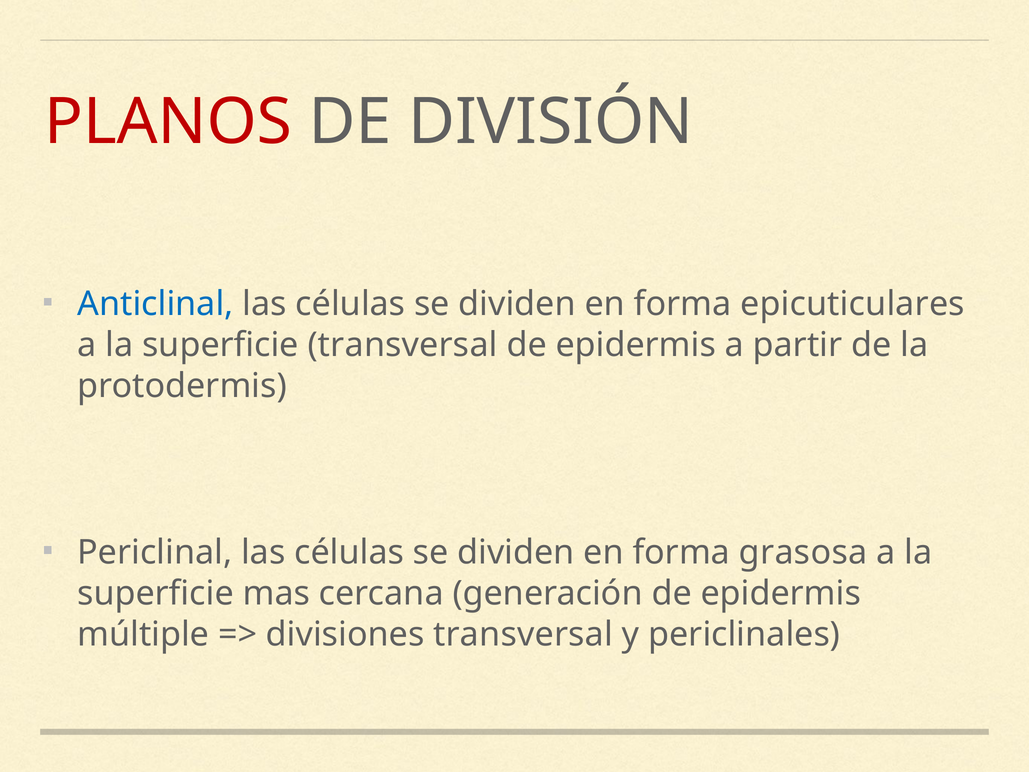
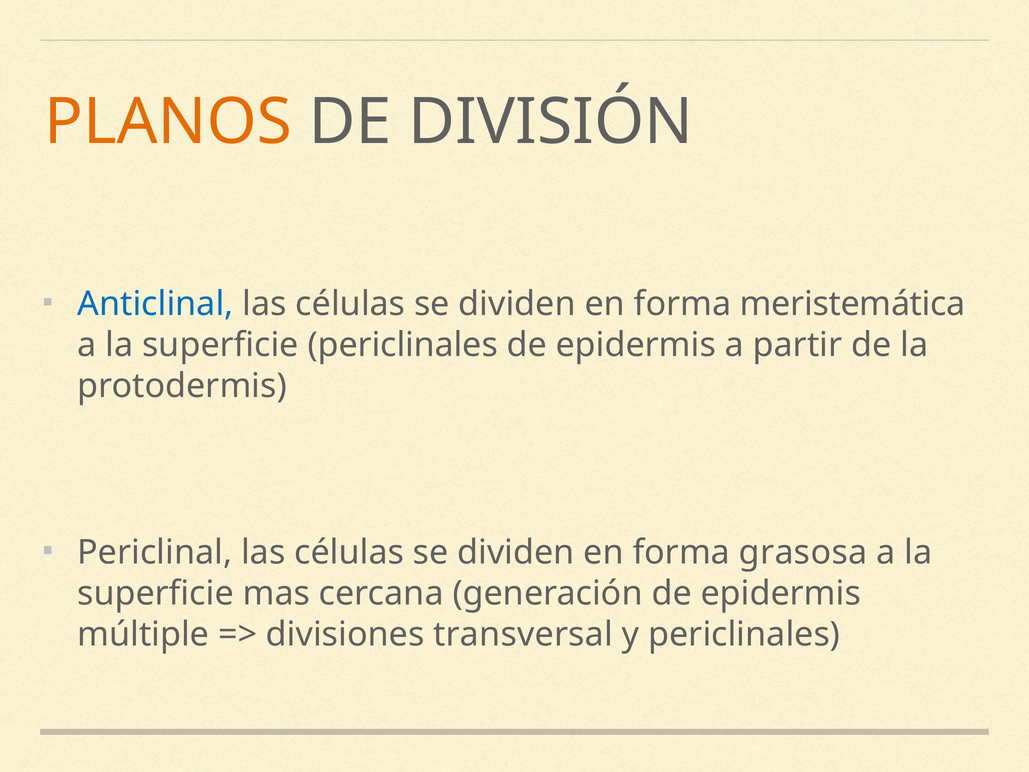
PLANOS colour: red -> orange (168, 122)
epicuticulares: epicuticulares -> meristemática (853, 304)
superficie transversal: transversal -> periclinales (403, 345)
